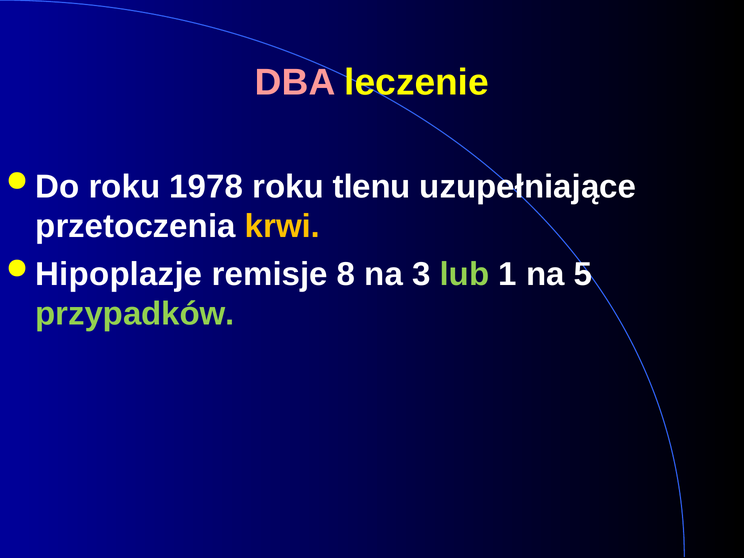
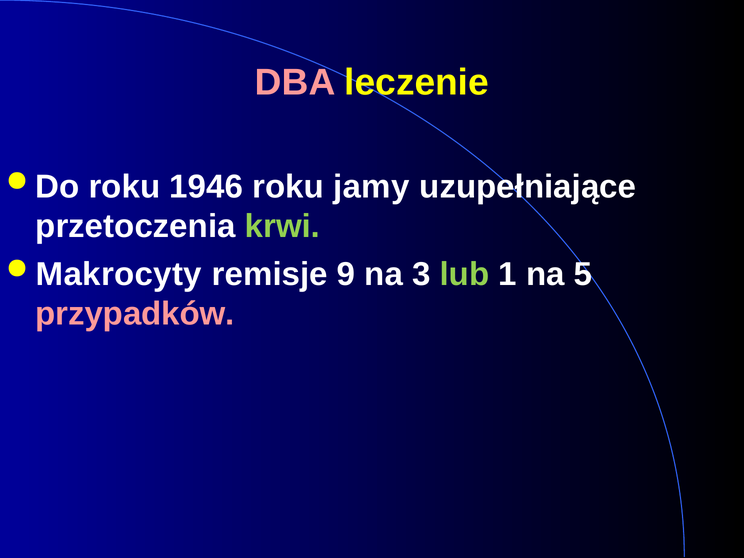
1978: 1978 -> 1946 (206, 187)
tlenu: tlenu -> jamy (371, 187)
krwi colour: yellow -> light green (282, 226)
Hipoplazje: Hipoplazje -> Makrocyty (119, 274)
8: 8 -> 9 (346, 274)
przypadków colour: light green -> pink (135, 314)
